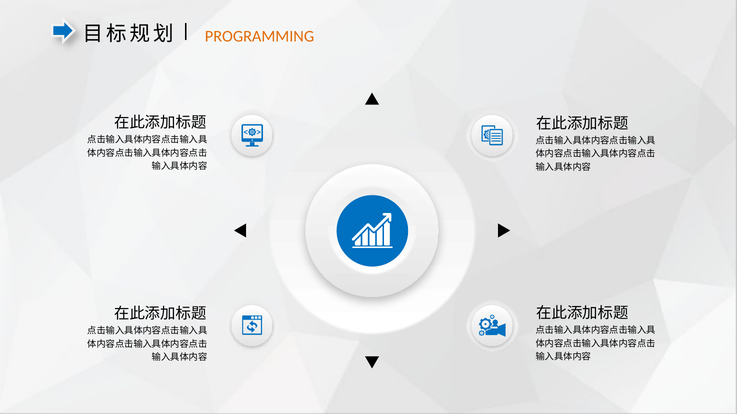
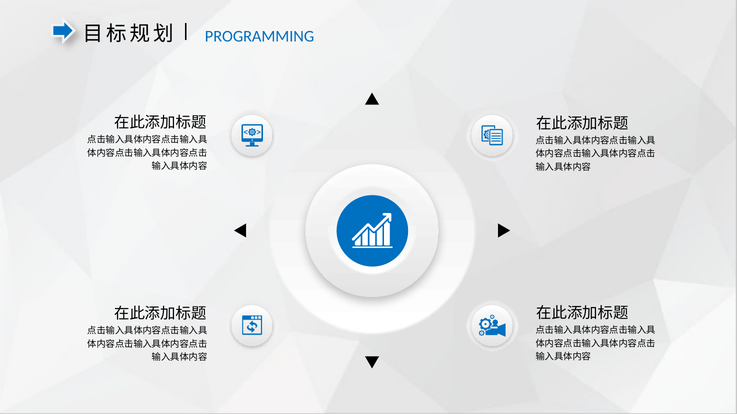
PROGRAMMING colour: orange -> blue (260, 36)
